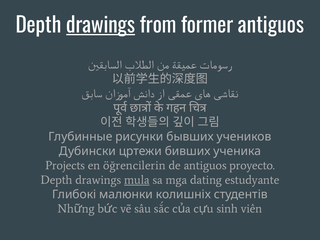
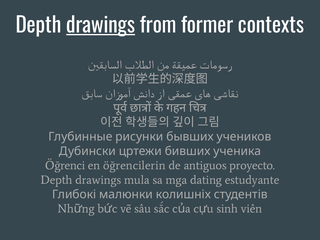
former antiguos: antiguos -> contexts (271, 26)
Projects: Projects -> Öğrenci (65, 165)
mula underline: present -> none (137, 180)
